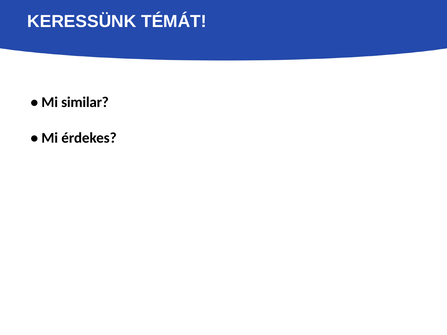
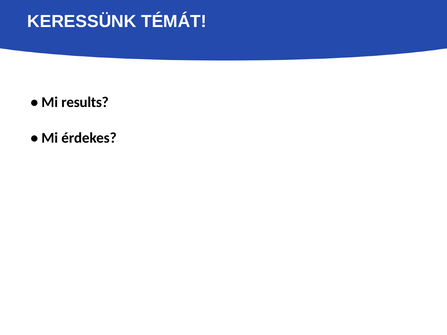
similar: similar -> results (85, 102)
